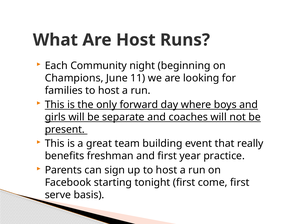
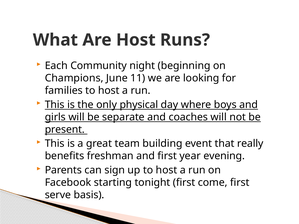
forward: forward -> physical (139, 105)
practice: practice -> evening (224, 156)
